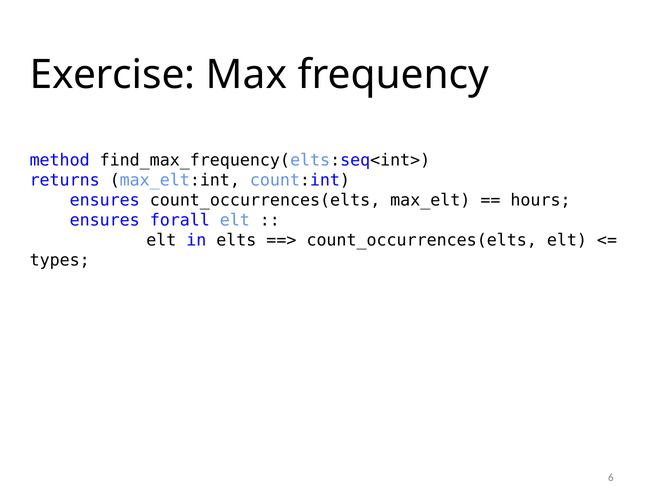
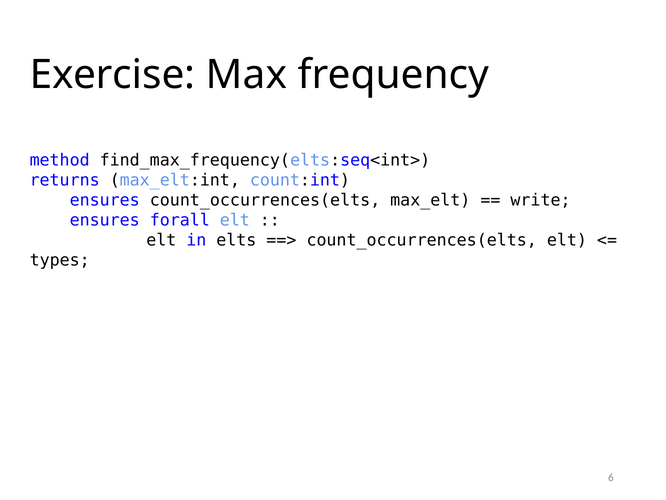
hours: hours -> write (541, 200)
